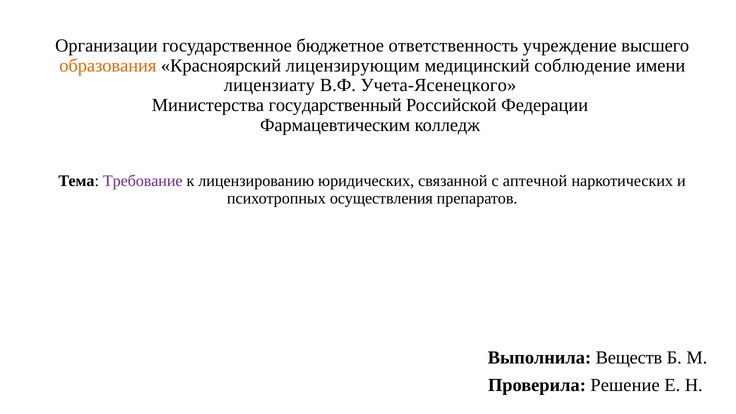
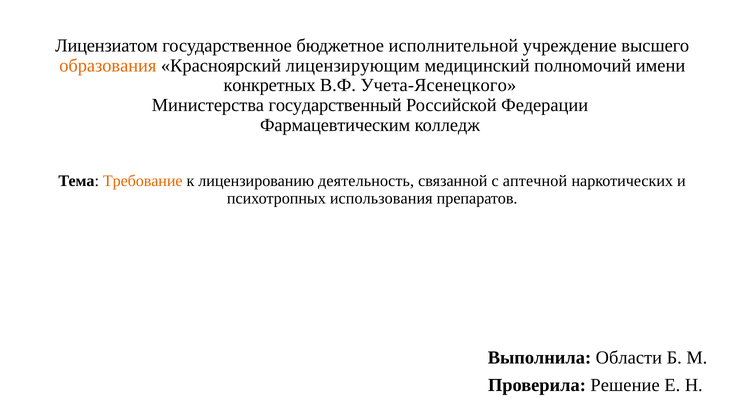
Организации: Организации -> Лицензиатом (107, 46)
ответственность: ответственность -> исполнительной (453, 46)
соблюдение: соблюдение -> полномочий (583, 66)
лицензиату: лицензиату -> конкретных (270, 85)
Требование colour: purple -> orange (143, 181)
юридических: юридических -> деятельность (366, 181)
осуществления: осуществления -> использования (381, 198)
Веществ: Веществ -> Области (629, 358)
